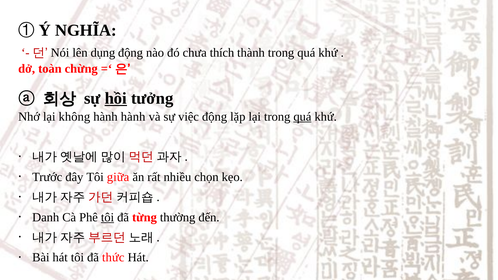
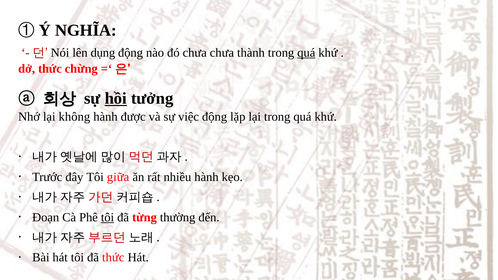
chưa thích: thích -> chưa (222, 53)
quá underline: none -> present (306, 53)
dở toàn: toàn -> thức (50, 69)
hành hành: hành -> được (133, 117)
quá underline: present -> none (302, 117)
nhiều chọn: chọn -> hành (206, 177)
Danh: Danh -> Đoạn (46, 217)
